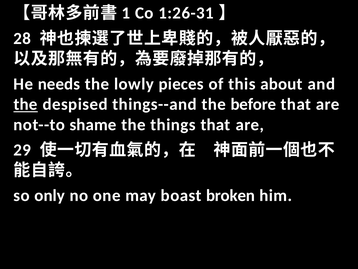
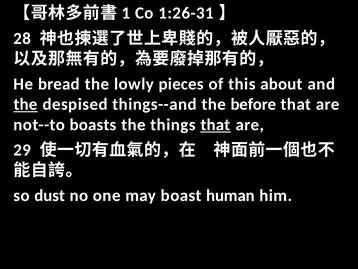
needs: needs -> bread (59, 84)
shame: shame -> boasts (93, 124)
that underline: none -> present (215, 124)
only: only -> dust (50, 195)
broken: broken -> human (230, 195)
